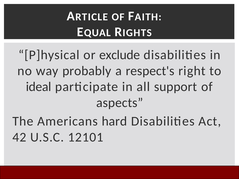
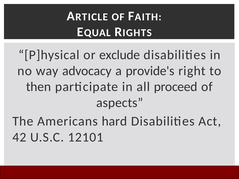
probably: probably -> advocacy (87, 71)
respect's: respect's -> provide's (150, 71)
ideal: ideal -> then (39, 87)
support: support -> proceed (176, 87)
